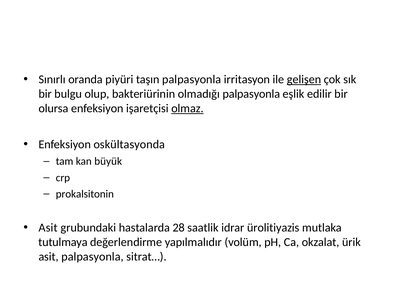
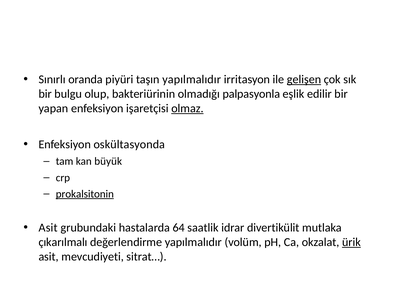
taşın palpasyonla: palpasyonla -> yapılmalıdır (192, 79)
olursa: olursa -> yapan (53, 108)
prokalsitonin underline: none -> present (85, 193)
28: 28 -> 64 (179, 227)
ürolitiyazis: ürolitiyazis -> divertikülit (273, 227)
tutulmaya: tutulmaya -> çıkarılmalı (63, 242)
ürik underline: none -> present (351, 242)
asit palpasyonla: palpasyonla -> mevcudiyeti (93, 256)
